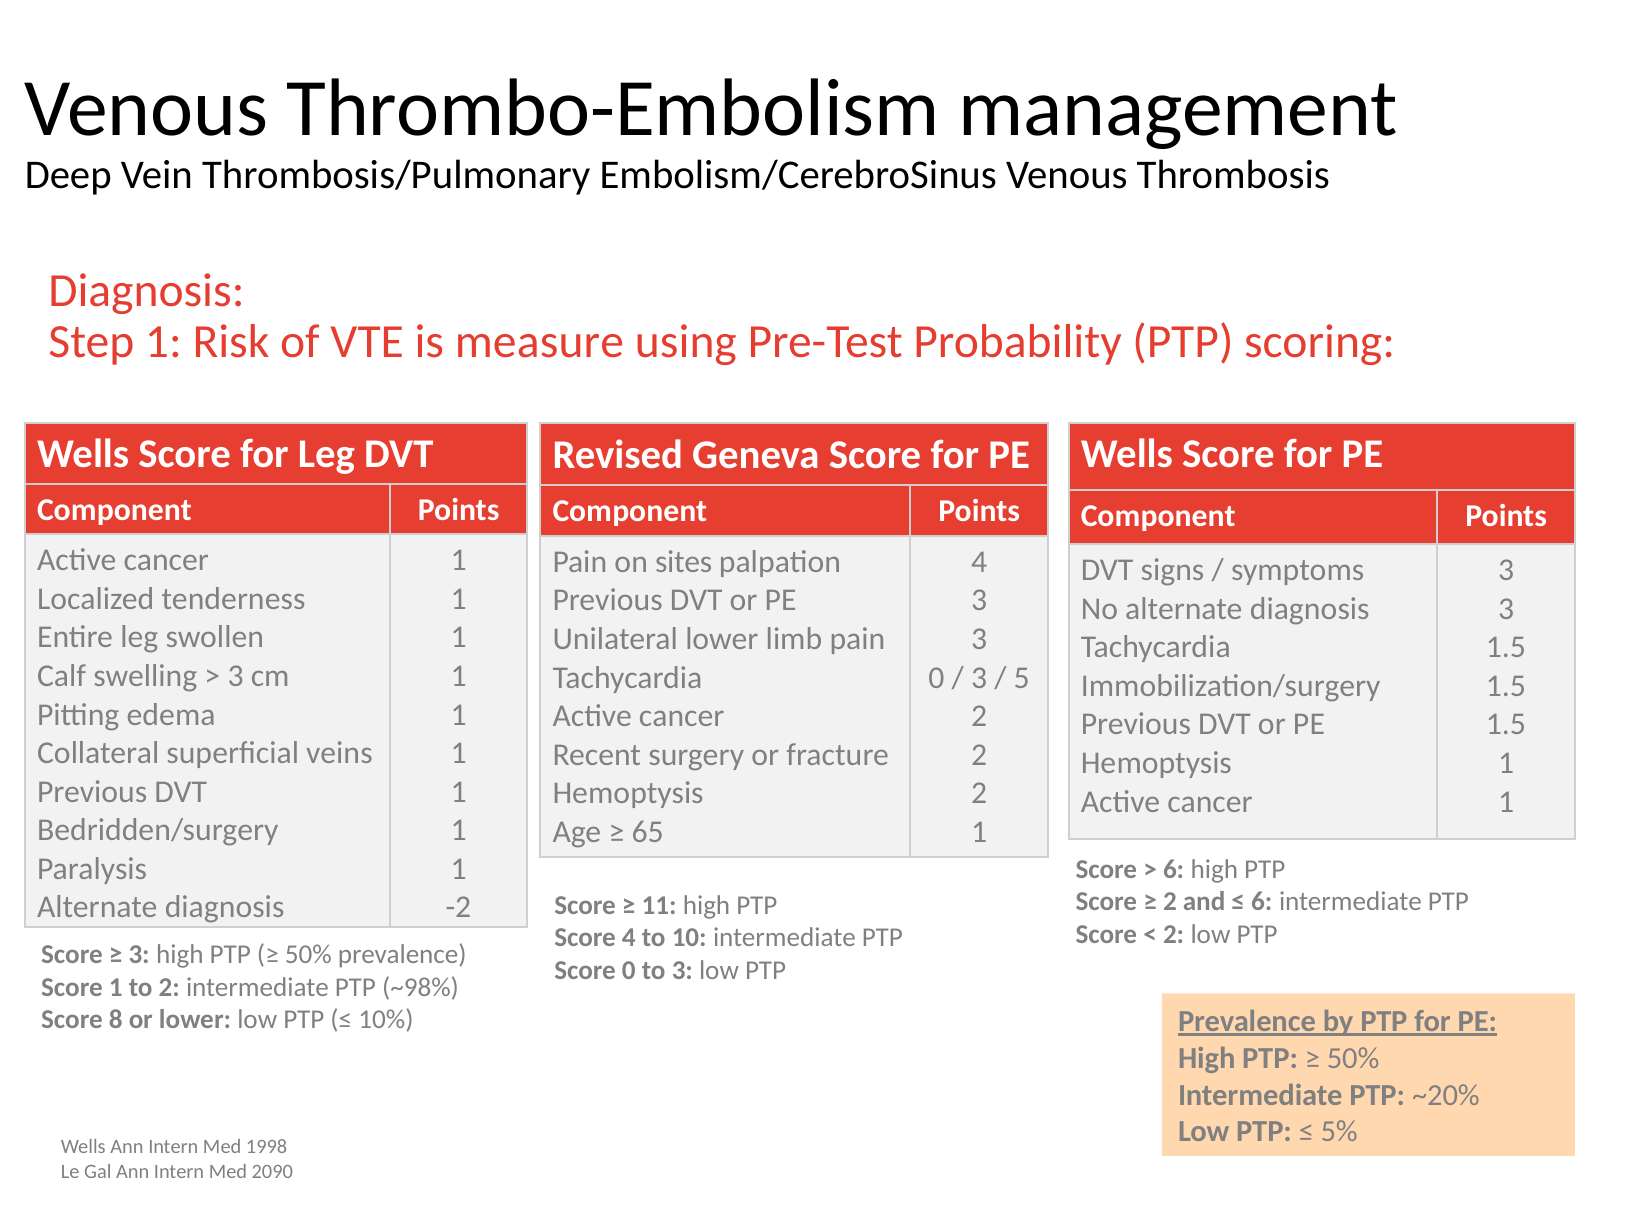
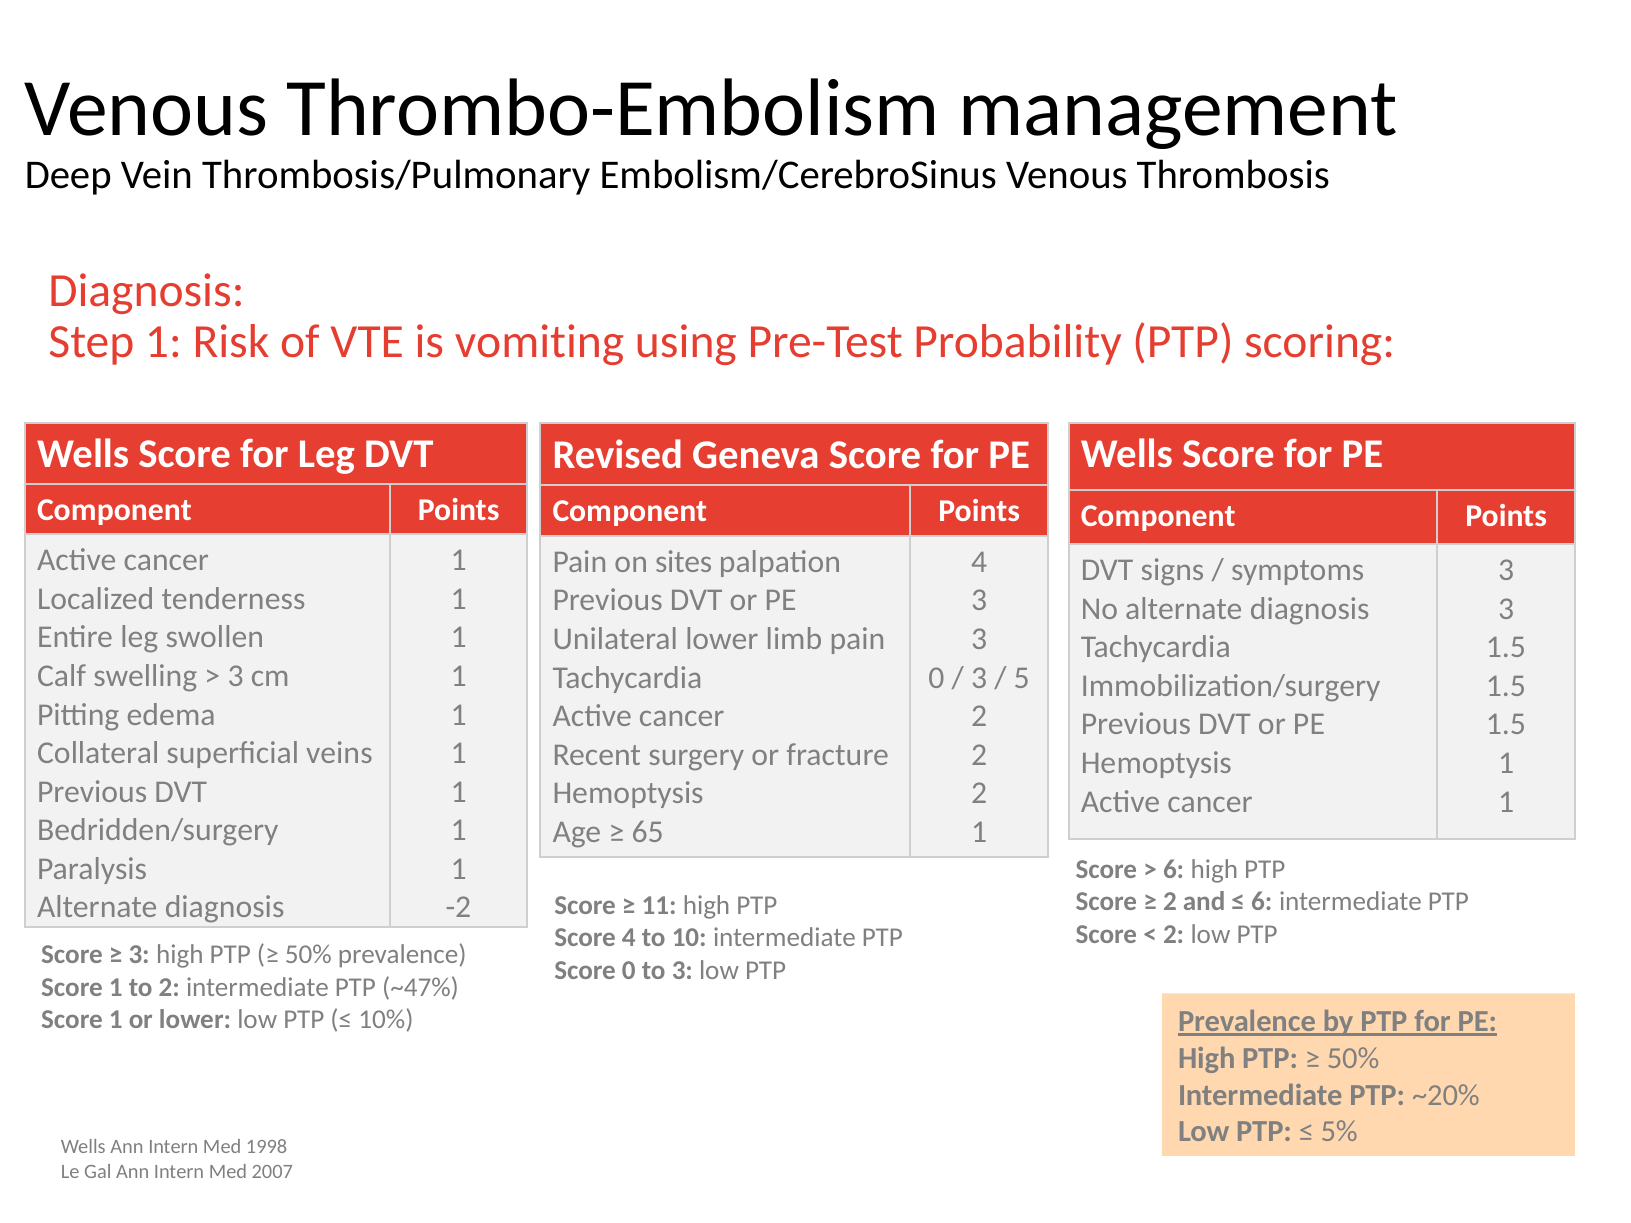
measure: measure -> vomiting (540, 342)
~98%: ~98% -> ~47% (420, 988)
8: 8 -> 1 (116, 1020)
2090: 2090 -> 2007 (272, 1172)
